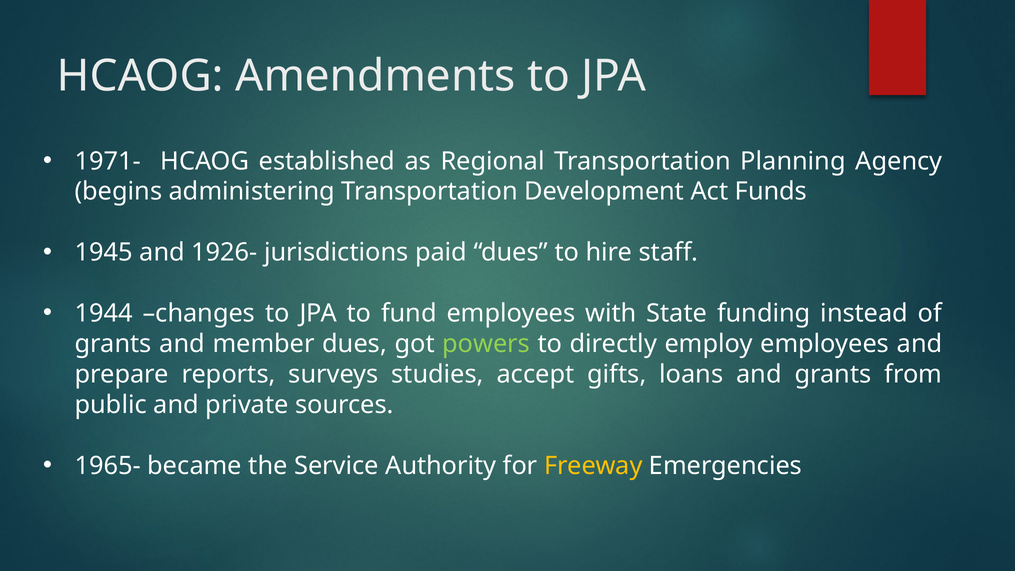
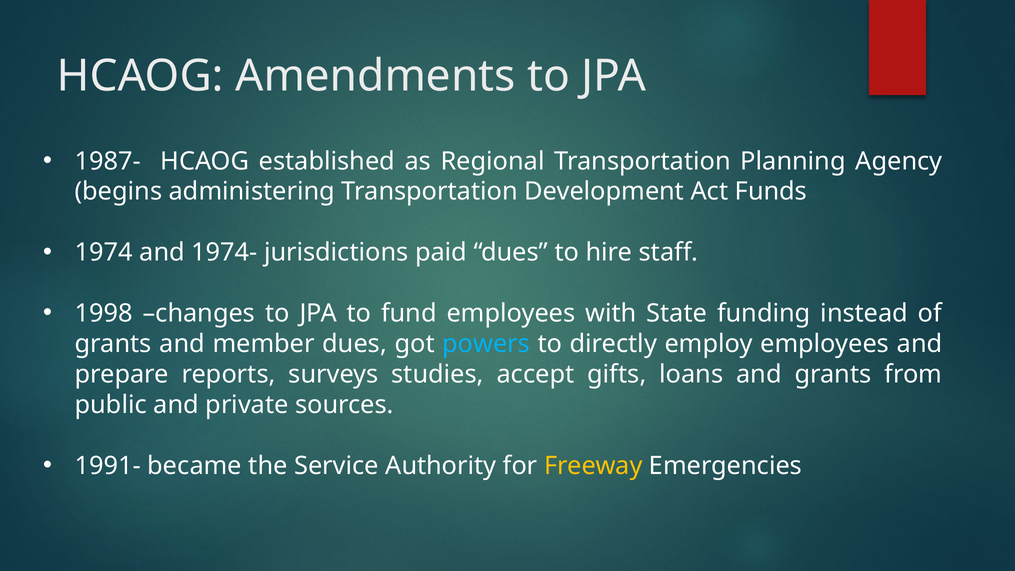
1971-: 1971- -> 1987- (108, 161)
1945: 1945 -> 1974 (104, 252)
1926-: 1926- -> 1974- (224, 252)
1944: 1944 -> 1998 (104, 313)
powers colour: light green -> light blue (486, 344)
1965-: 1965- -> 1991- (108, 466)
